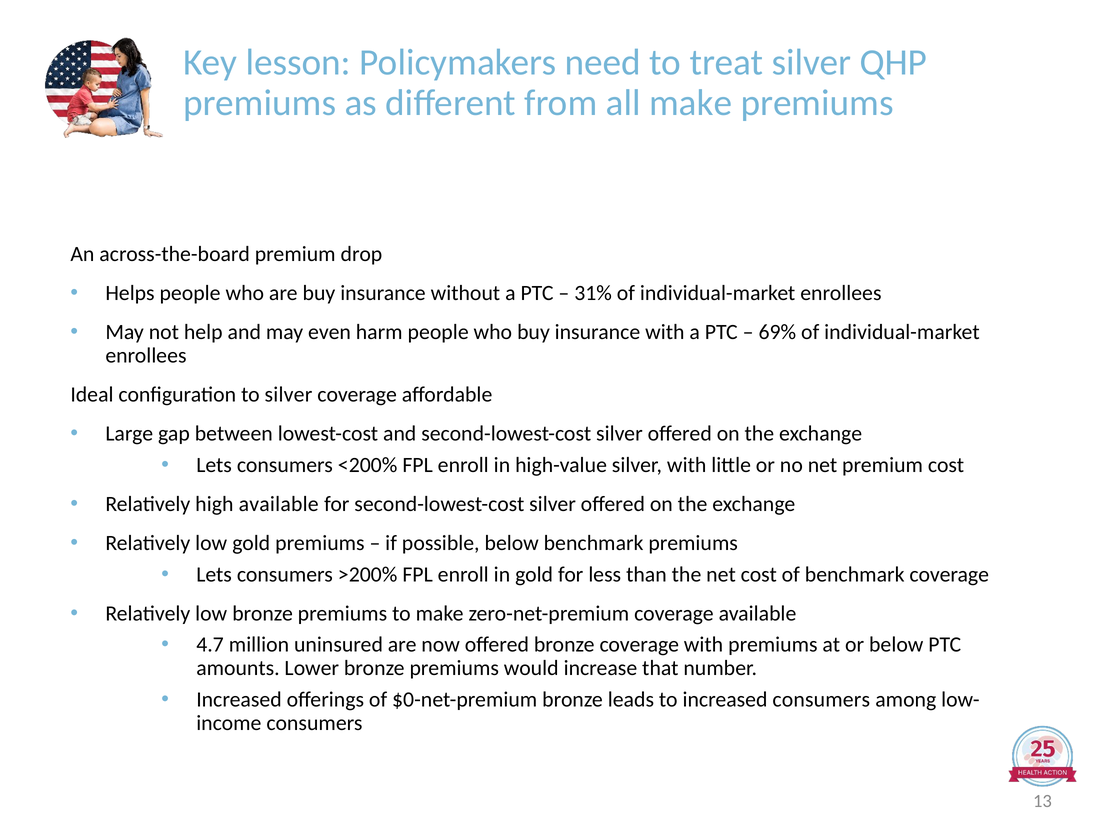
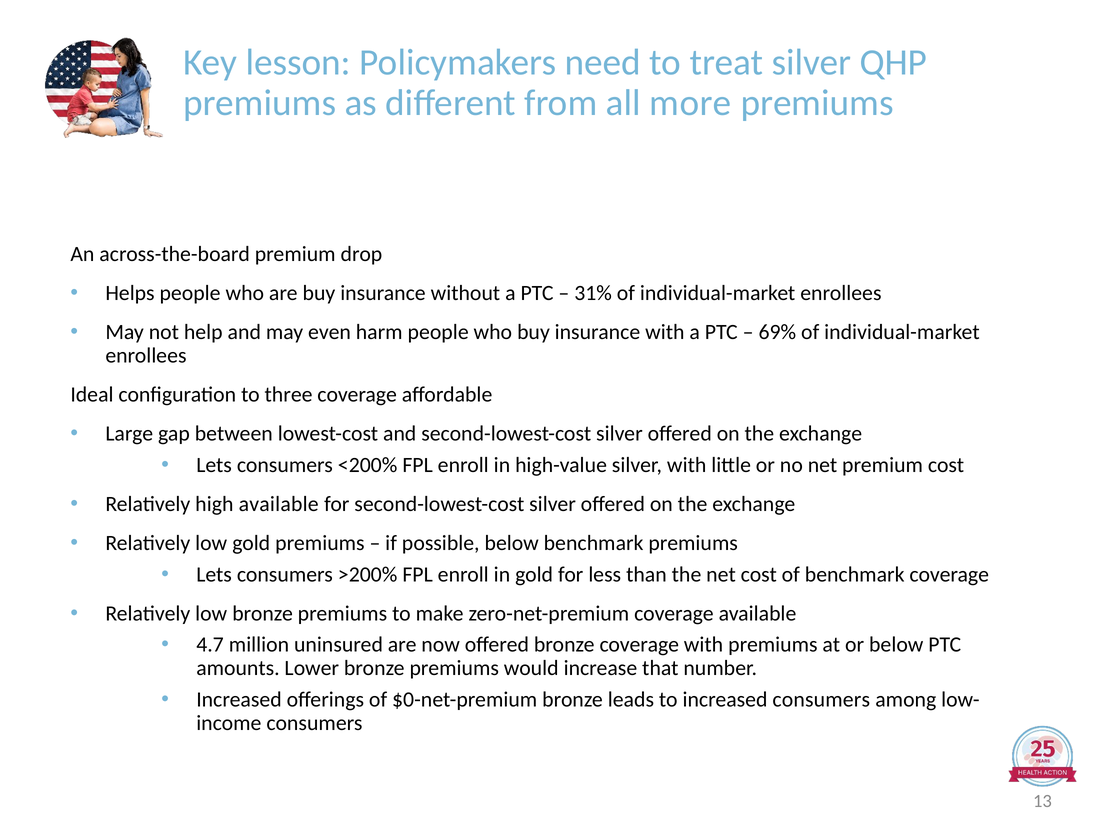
all make: make -> more (690, 103)
to silver: silver -> three (289, 395)
